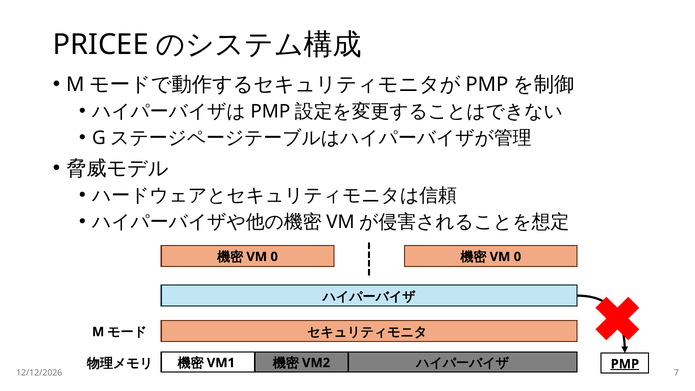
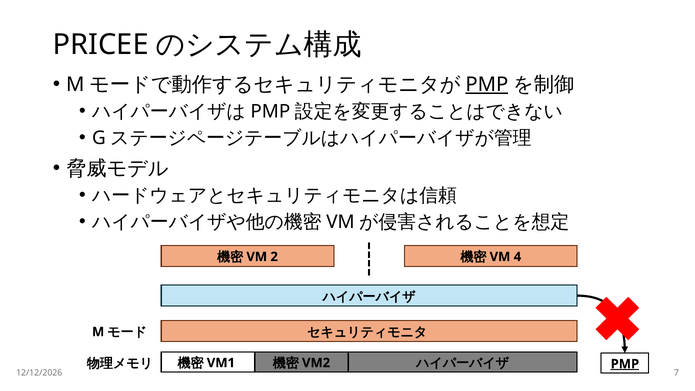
PMP underline: none -> present (487, 85)
0: 0 -> 2 (274, 257)
0: 0 -> 4 (517, 257)
